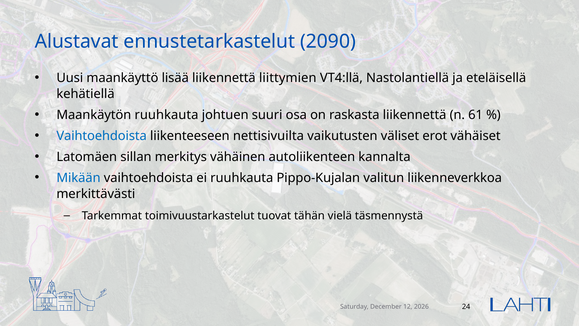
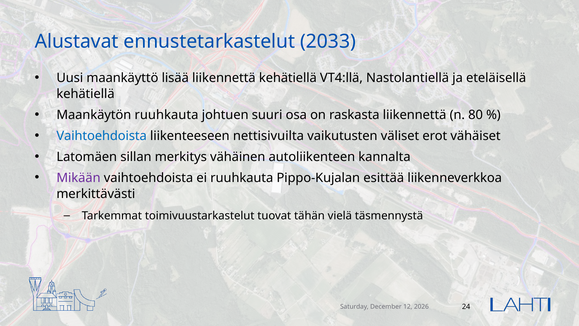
2090: 2090 -> 2033 (328, 42)
liikennettä liittymien: liittymien -> kehätiellä (288, 78)
61: 61 -> 80 (476, 115)
Mikään colour: blue -> purple (78, 178)
valitun: valitun -> esittää (384, 178)
